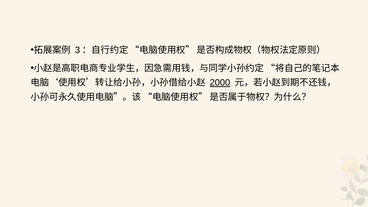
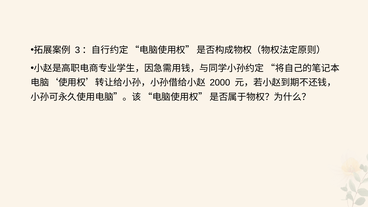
2000 underline: present -> none (220, 83)
